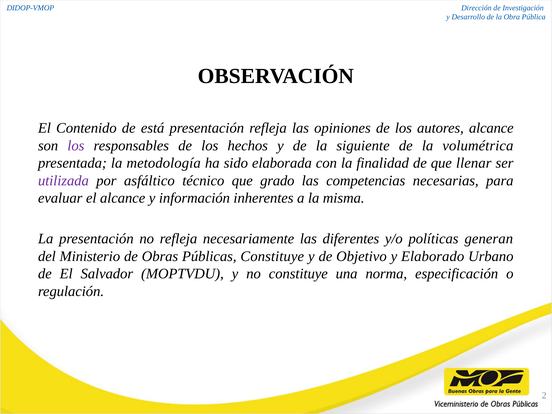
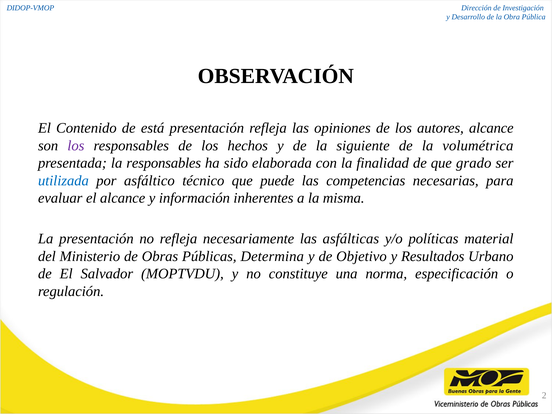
la metodología: metodología -> responsables (164, 163)
llenar: llenar -> grado (474, 163)
utilizada colour: purple -> blue (63, 181)
grado: grado -> puede (277, 181)
diferentes: diferentes -> asfálticas (351, 239)
generan: generan -> material (489, 239)
Públicas Constituye: Constituye -> Determina (272, 256)
Elaborado: Elaborado -> Resultados (433, 256)
